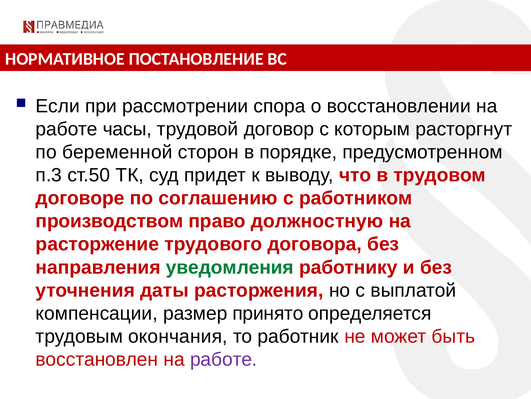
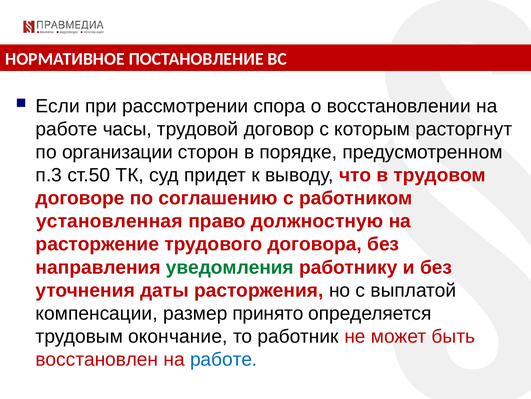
беременной: беременной -> организации (117, 152)
производством: производством -> установленная (109, 221)
окончания: окончания -> окончание (178, 336)
работе colour: purple -> blue (224, 359)
